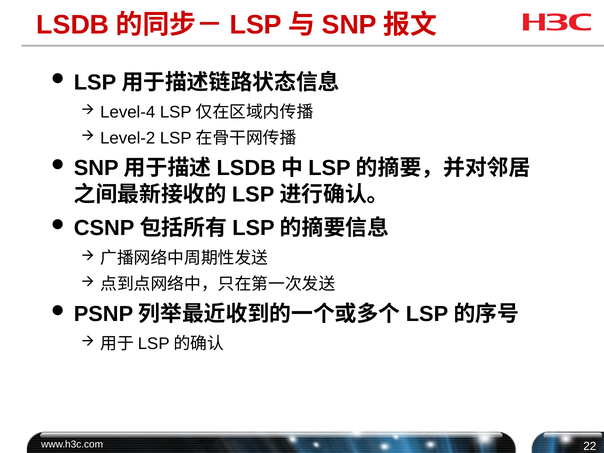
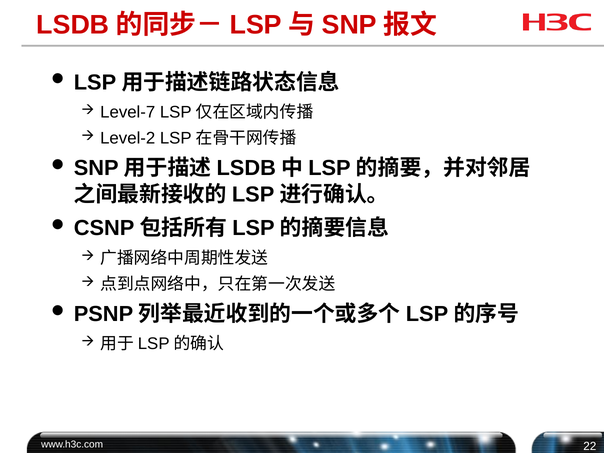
Level-4: Level-4 -> Level-7 (128, 112)
